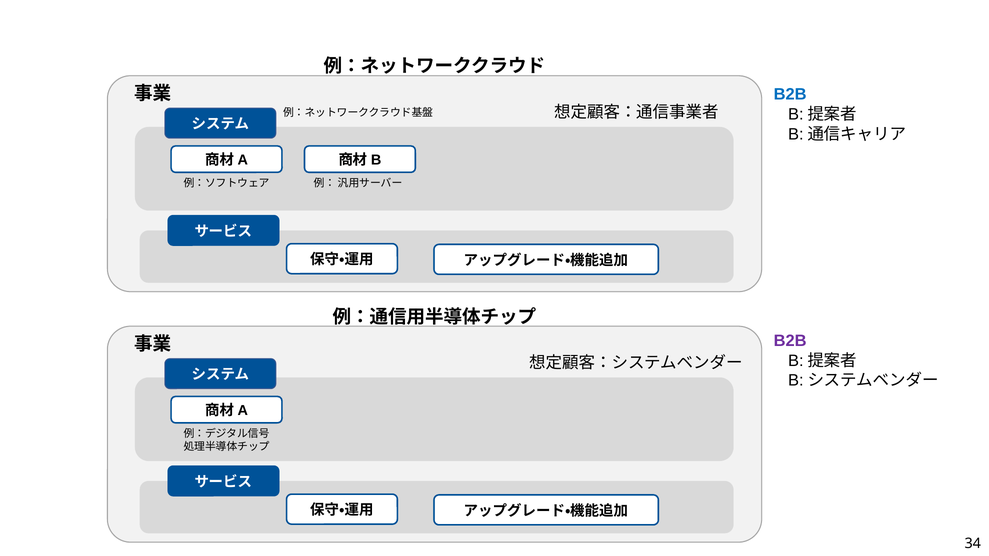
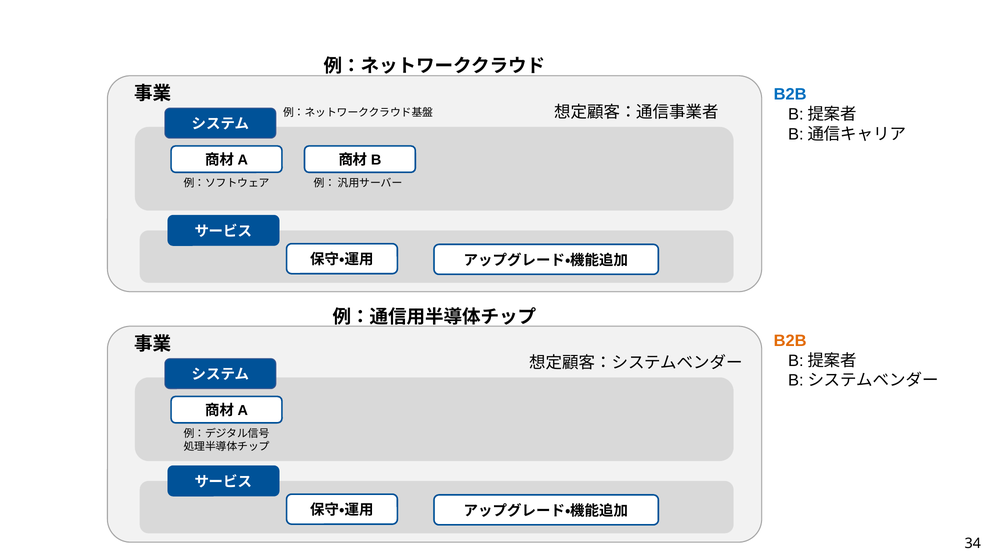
B2B colour: purple -> orange (790, 341)
